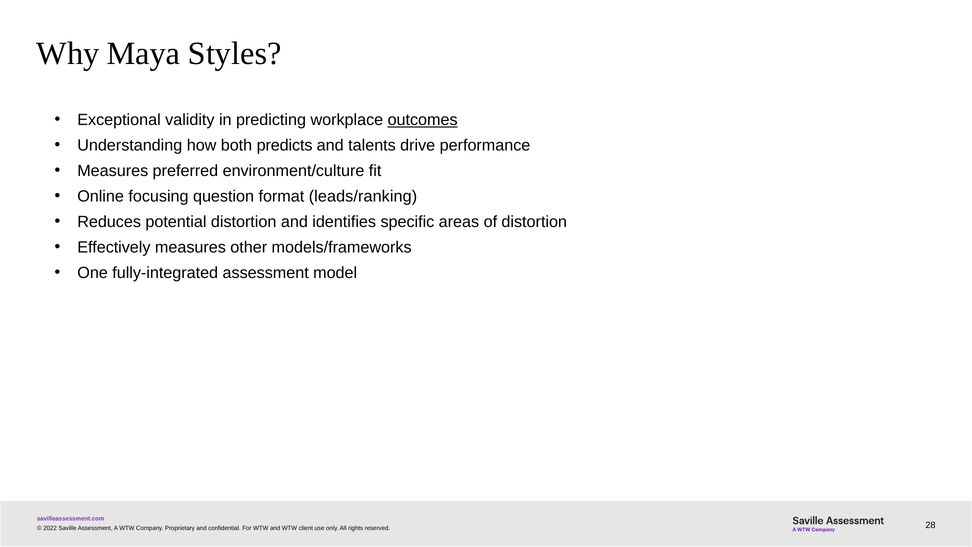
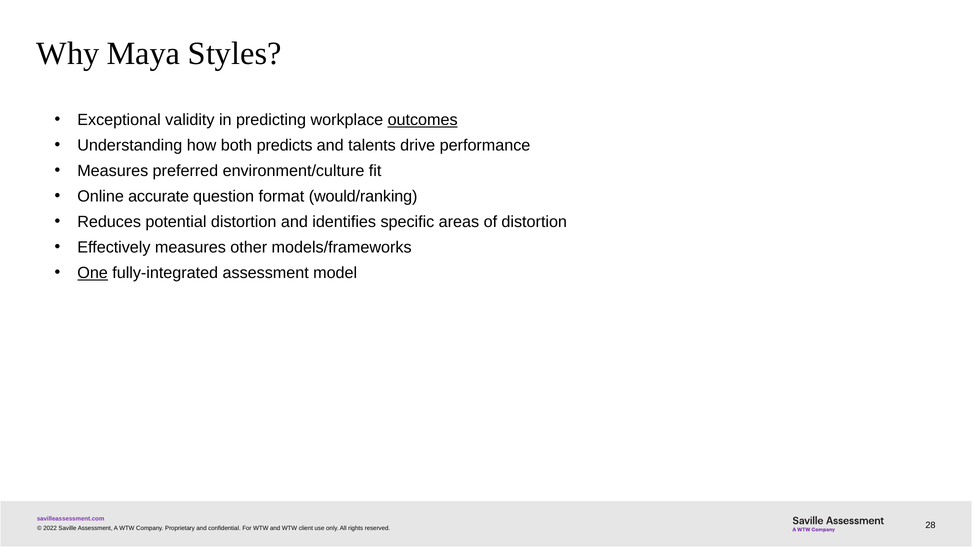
focusing: focusing -> accurate (159, 196)
leads/ranking: leads/ranking -> would/ranking (363, 196)
One underline: none -> present (93, 273)
